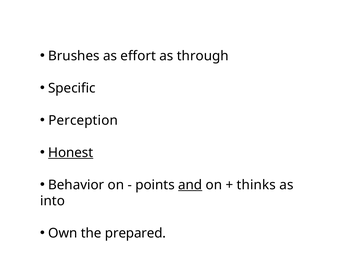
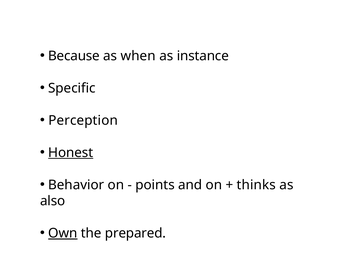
Brushes: Brushes -> Because (74, 56)
effort: effort -> when (138, 56)
through: through -> instance (203, 56)
and underline: present -> none (190, 185)
into: into -> also (53, 201)
Own underline: none -> present (63, 233)
